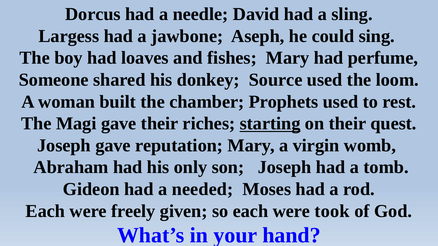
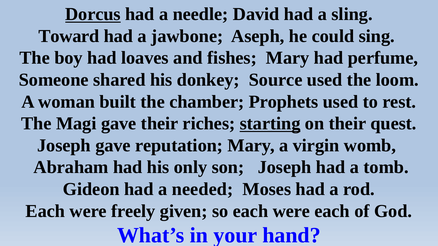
Dorcus underline: none -> present (93, 14)
Largess: Largess -> Toward (69, 36)
were took: took -> each (332, 211)
